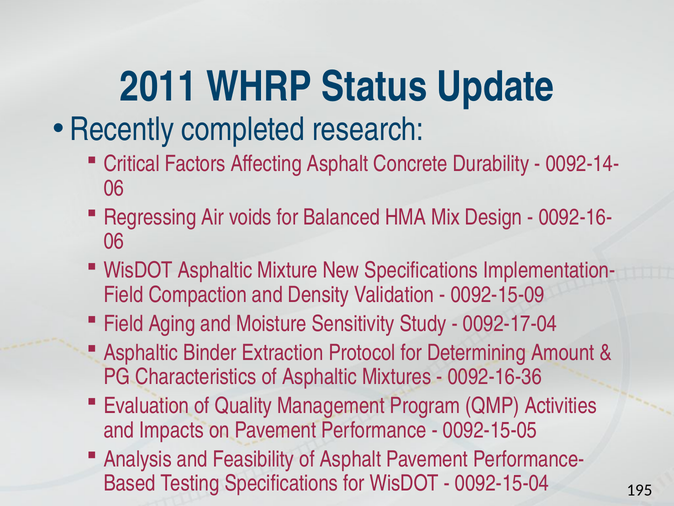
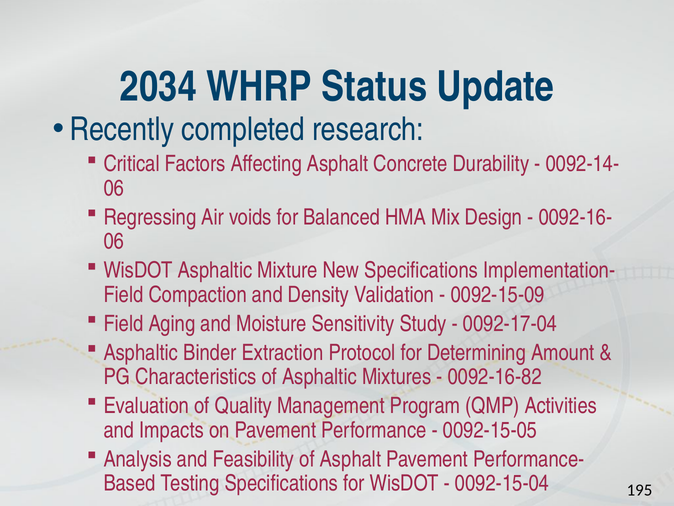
2011: 2011 -> 2034 (158, 87)
0092-16-36: 0092-16-36 -> 0092-16-82 (495, 377)
